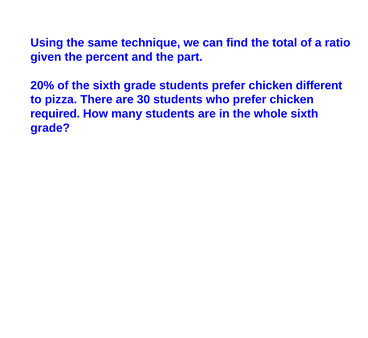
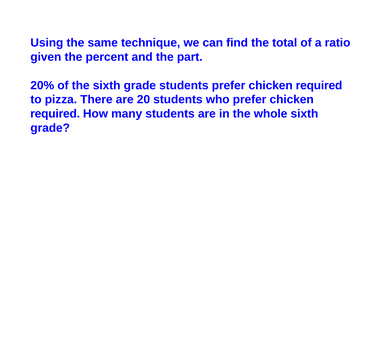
students prefer chicken different: different -> required (319, 86)
30: 30 -> 20 (143, 100)
